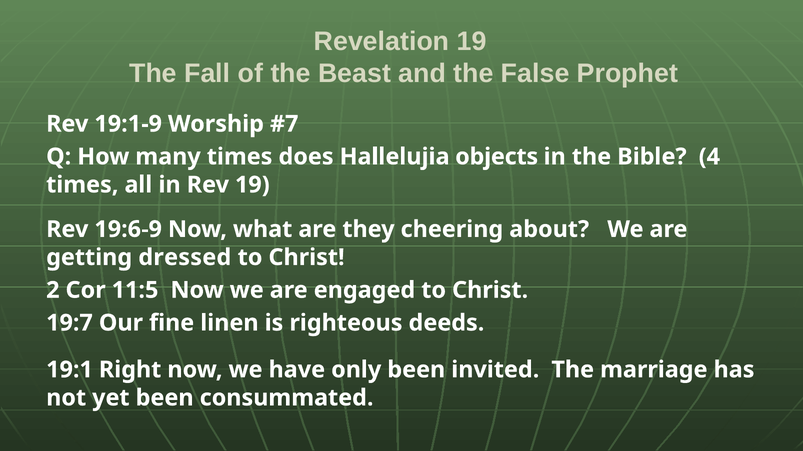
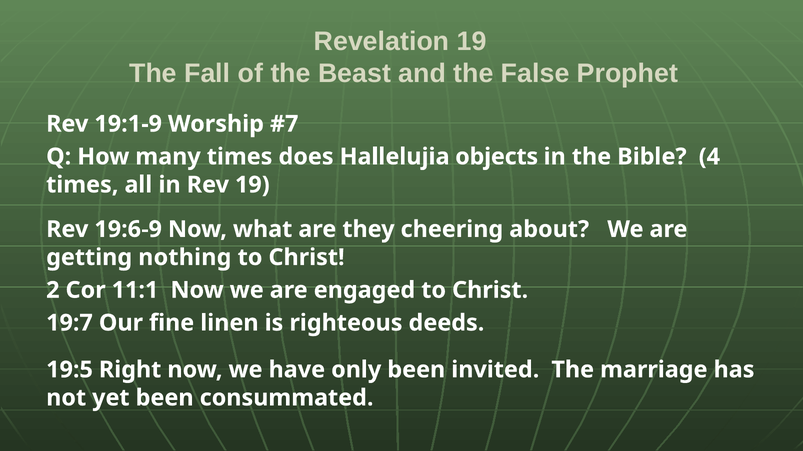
dressed: dressed -> nothing (185, 258)
11:5: 11:5 -> 11:1 (135, 291)
19:1: 19:1 -> 19:5 (70, 370)
